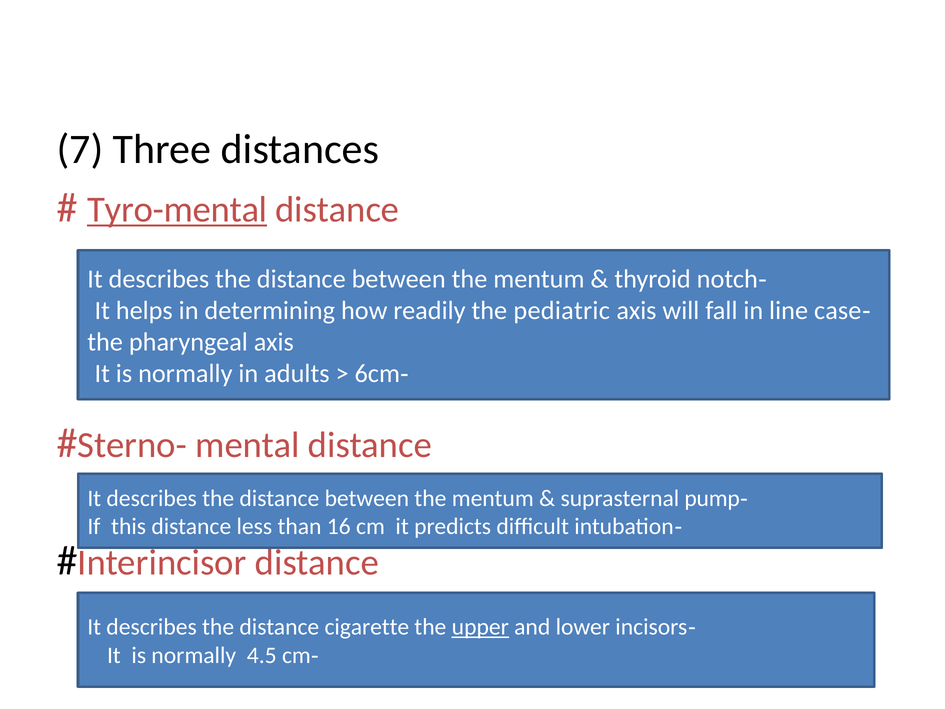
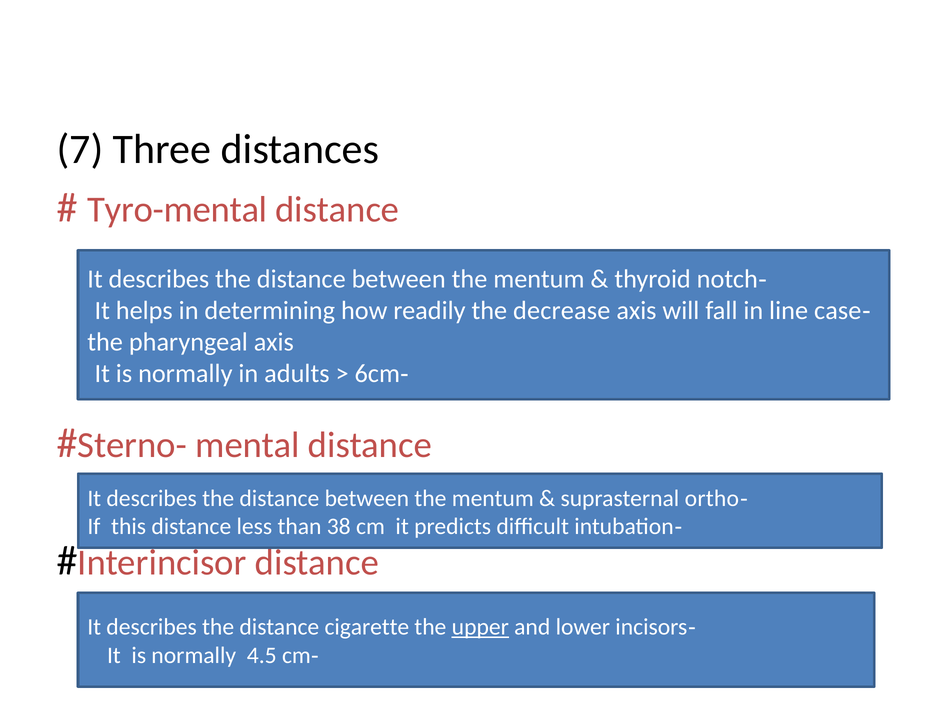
Tyro-mental underline: present -> none (177, 210)
pediatric: pediatric -> decrease (562, 311)
pump: pump -> ortho (712, 498)
16: 16 -> 38 (339, 526)
